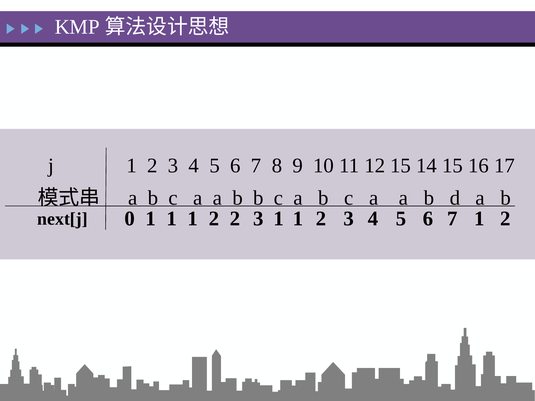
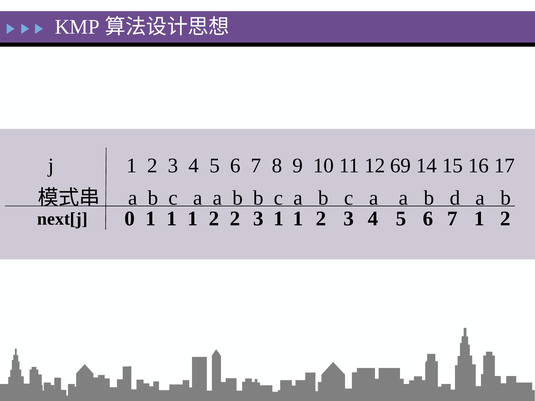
12 15: 15 -> 69 (401, 166)
